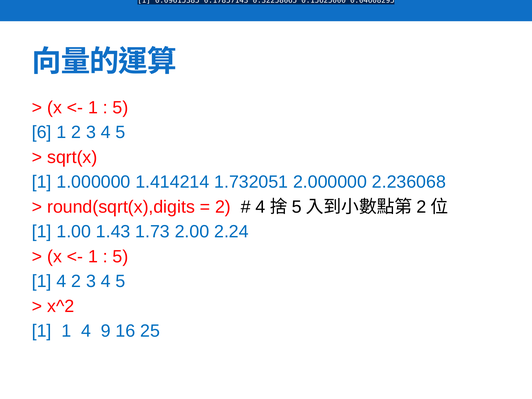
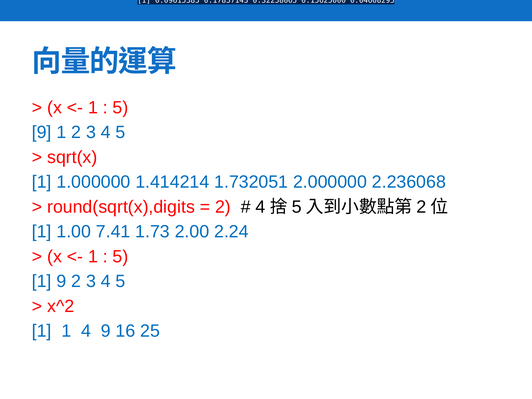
6: 6 -> 9 (42, 132)
1.43: 1.43 -> 7.41 (113, 232)
4: 4 -> 9 (61, 281)
